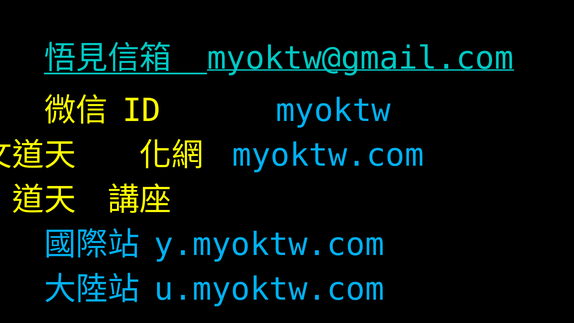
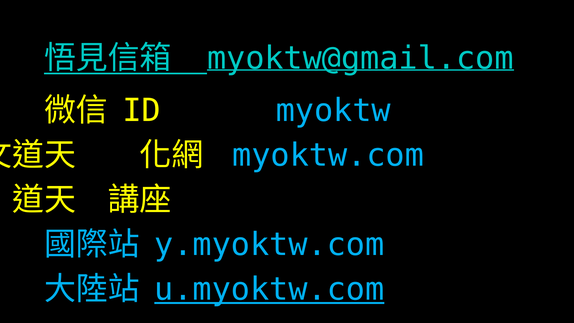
u.myoktw.com underline: none -> present (269, 289)
